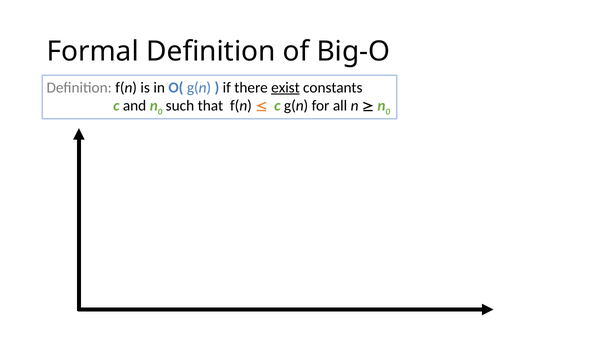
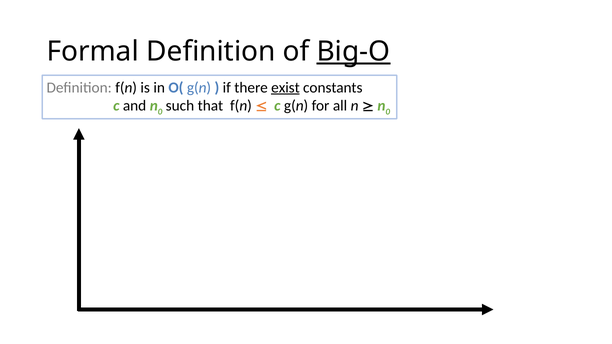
Big-O underline: none -> present (354, 51)
